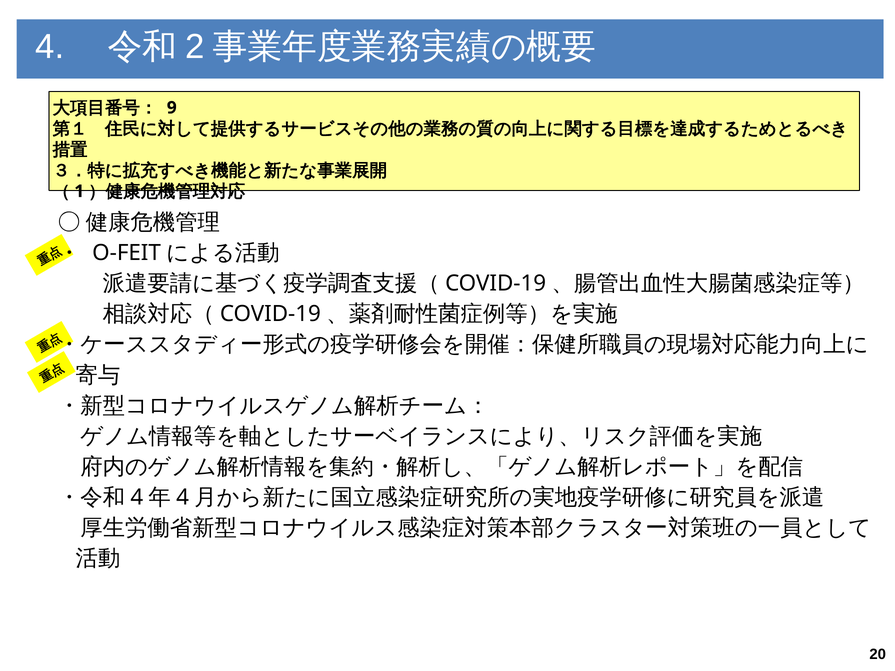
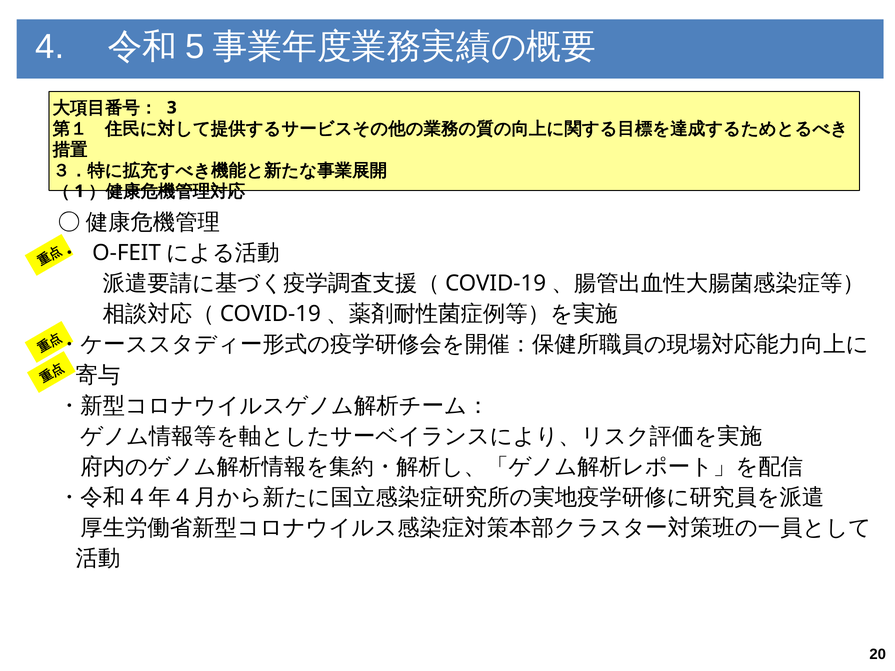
2: 2 -> 5 (195, 47)
9: 9 -> 3 (172, 108)
